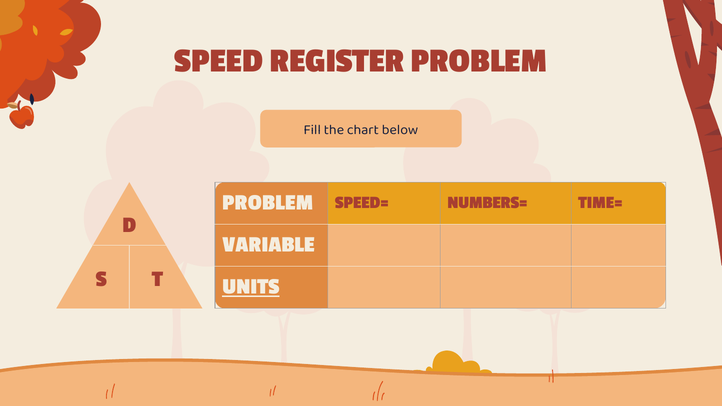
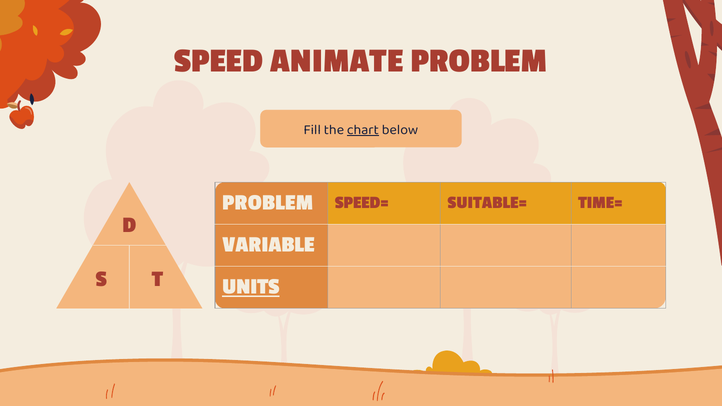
REGISTER: REGISTER -> ANIMATE (337, 60)
chart underline: none -> present (363, 130)
NUMBERS=: NUMBERS= -> SUITABLE= (487, 202)
